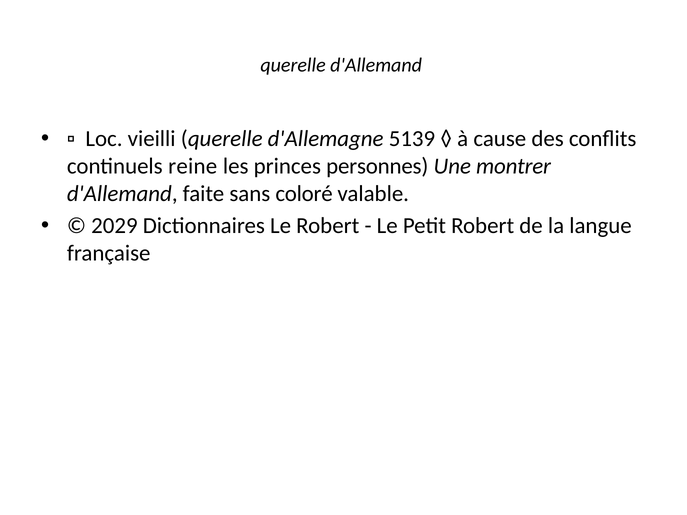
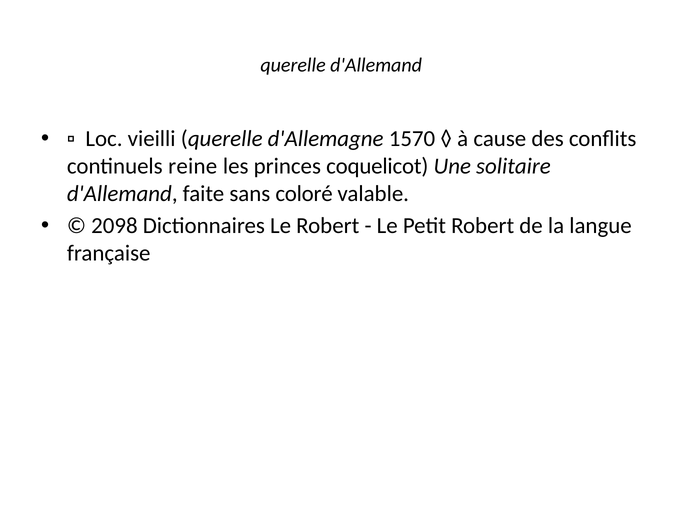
5139: 5139 -> 1570 (412, 139)
personnes: personnes -> coquelicot (377, 166)
montrer: montrer -> solitaire (513, 166)
2029: 2029 -> 2098 (114, 226)
